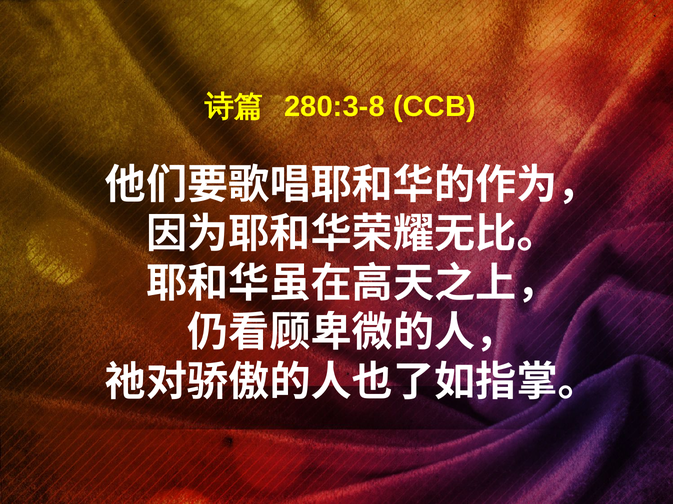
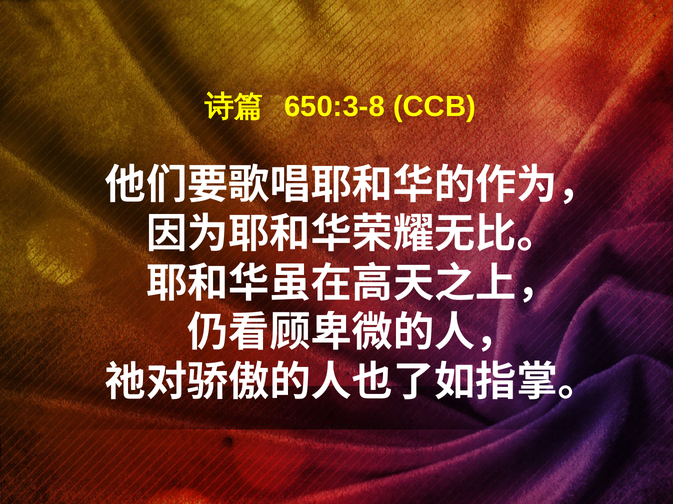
280:3-8: 280:3-8 -> 650:3-8 (334, 107)
